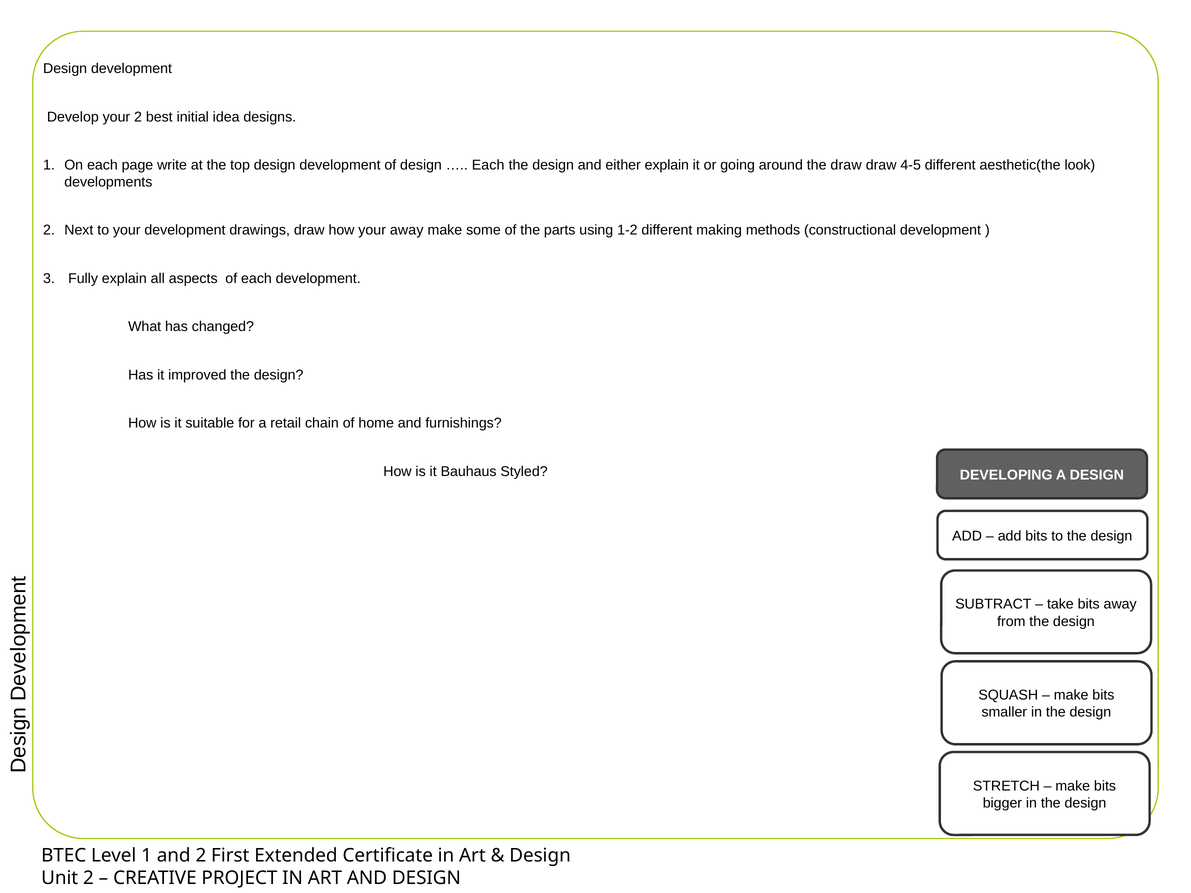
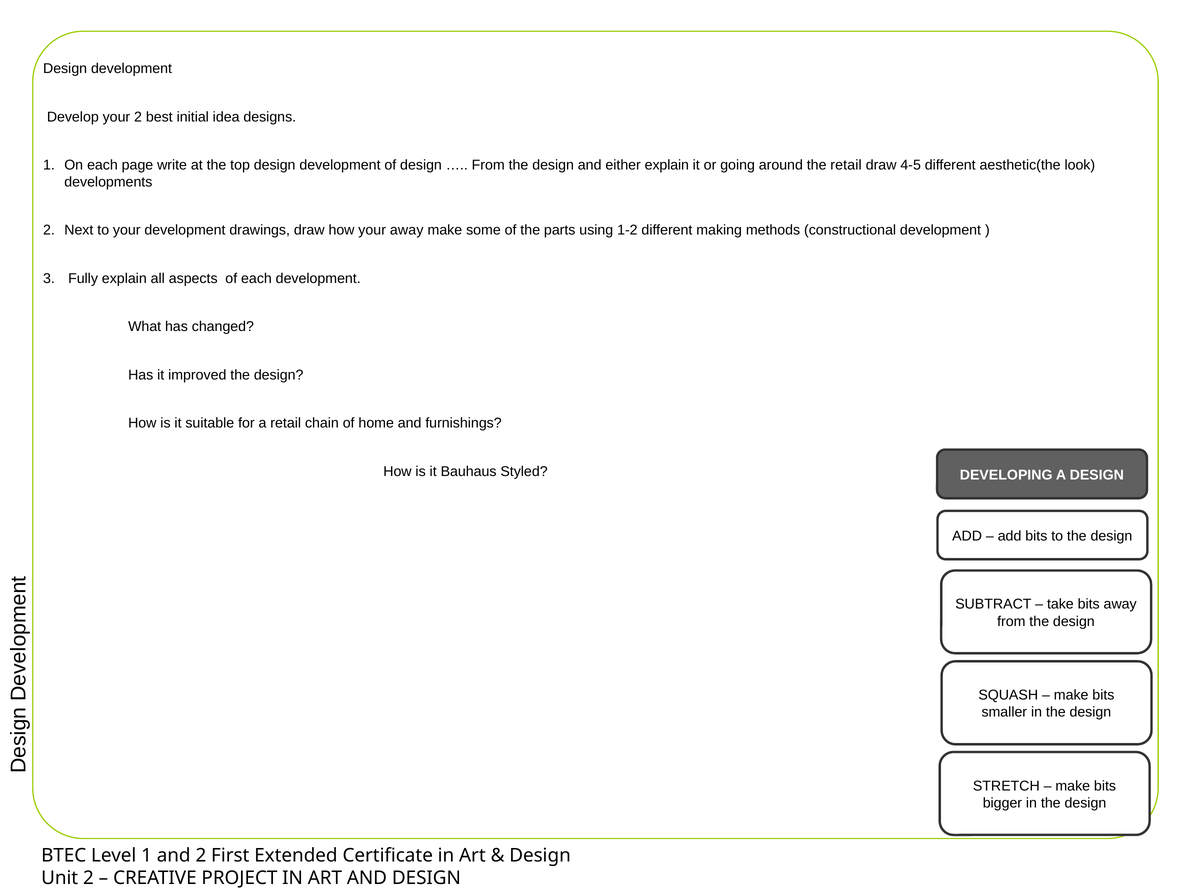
Each: Each -> From (488, 165)
the draw: draw -> retail (846, 165)
